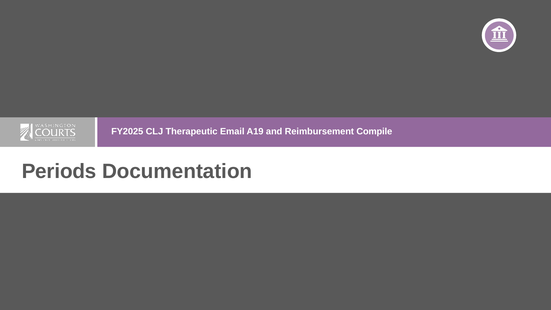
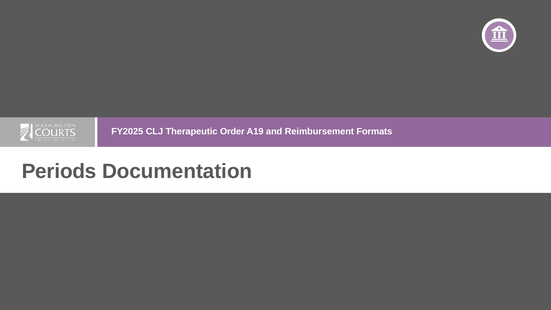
Email: Email -> Order (232, 131)
Compile: Compile -> Formats (374, 131)
